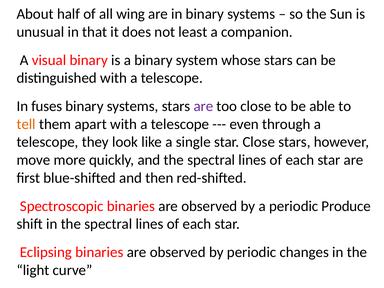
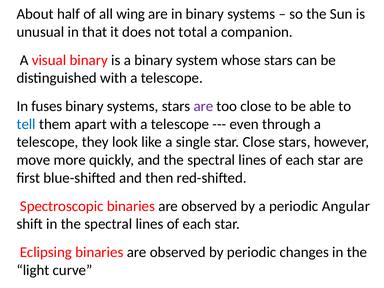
least: least -> total (193, 32)
tell colour: orange -> blue (26, 124)
Produce: Produce -> Angular (346, 206)
